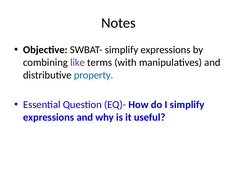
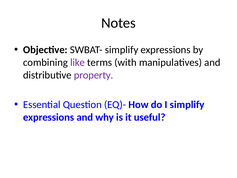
property colour: blue -> purple (94, 75)
